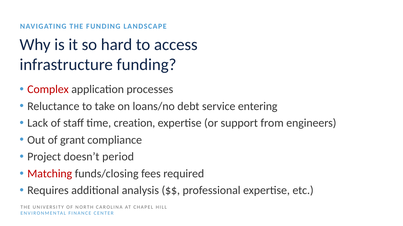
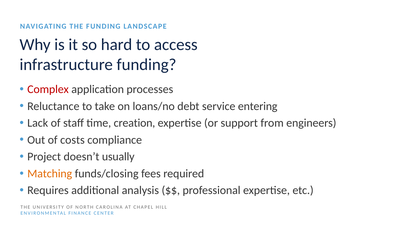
grant: grant -> costs (72, 140)
period: period -> usually (118, 157)
Matching colour: red -> orange (50, 174)
